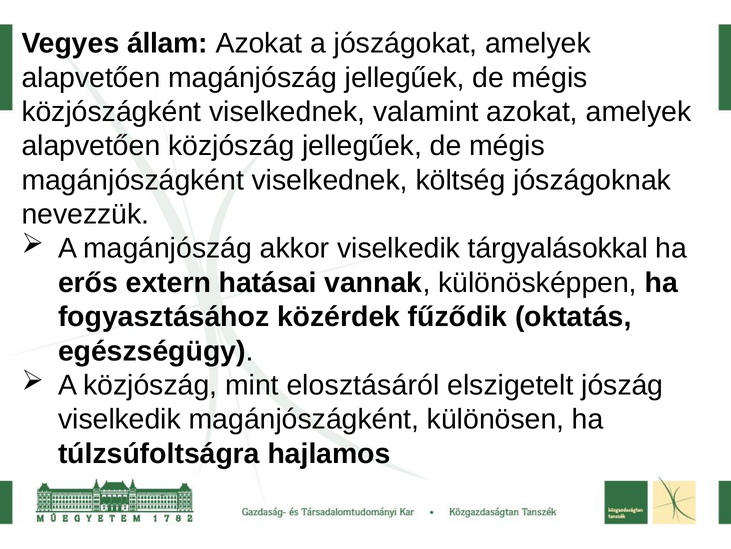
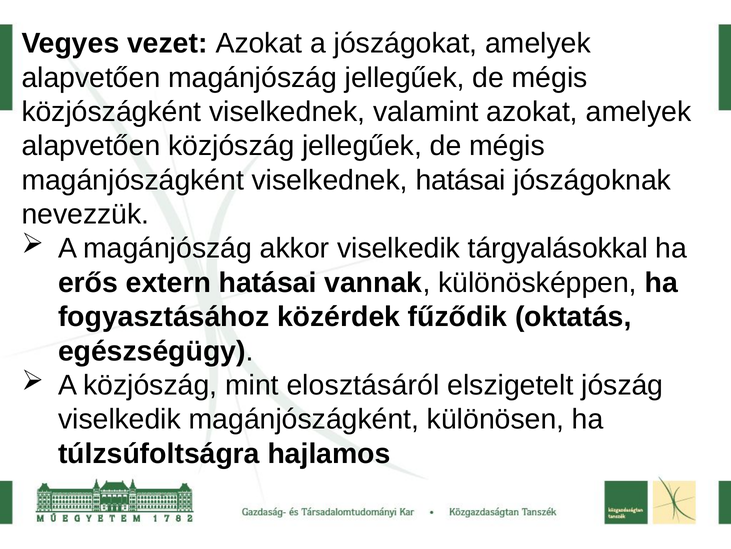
állam: állam -> vezet (167, 43)
viselkednek költség: költség -> hatásai (461, 180)
